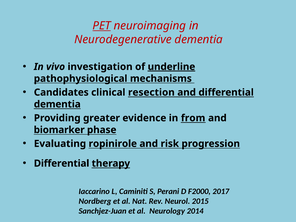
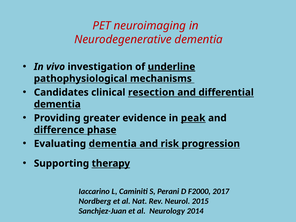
PET underline: present -> none (102, 26)
from: from -> peak (193, 118)
biomarker: biomarker -> difference (59, 130)
Evaluating ropinirole: ropinirole -> dementia (113, 144)
Differential: Differential -> Supporting (61, 163)
